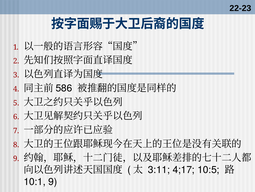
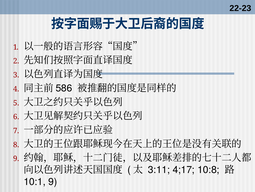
10:5: 10:5 -> 10:8 (208, 169)
